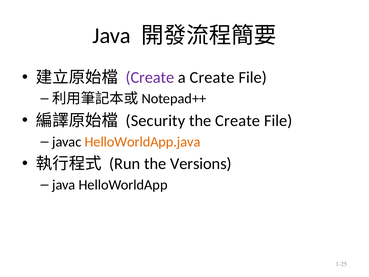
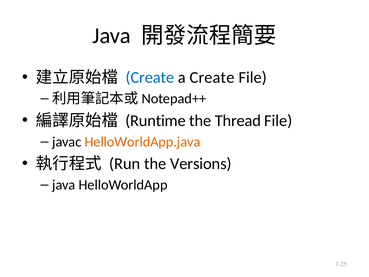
Create colour: purple -> blue (150, 77)
Security: Security -> Runtime (156, 120)
the Create: Create -> Thread (238, 120)
